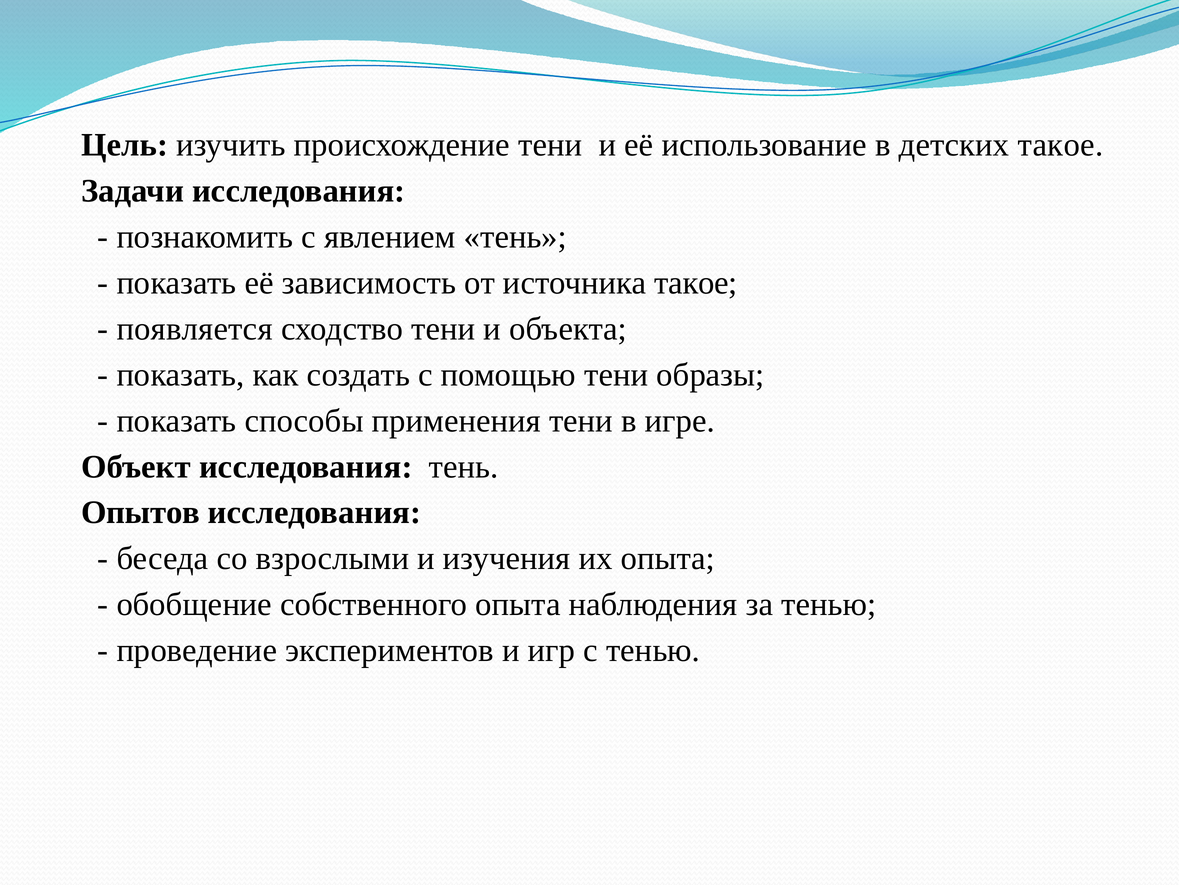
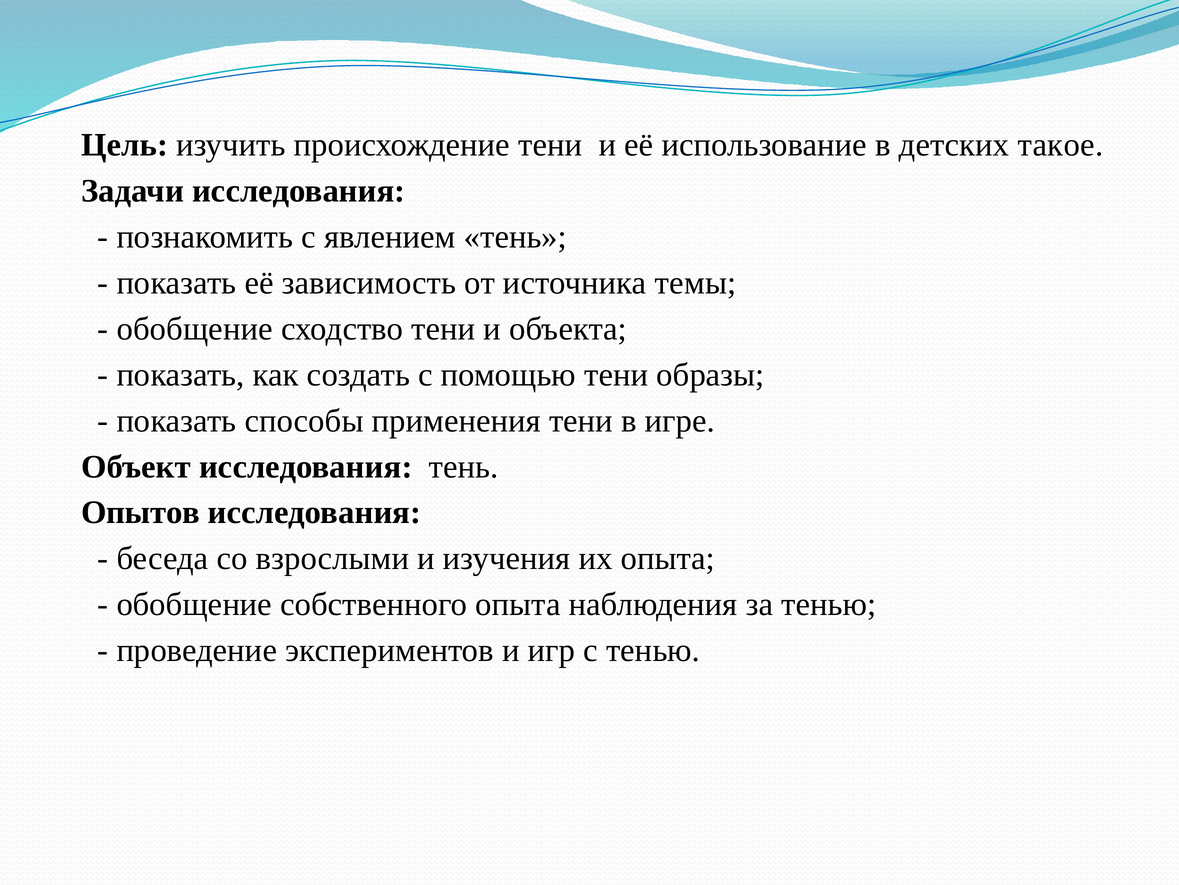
источника такое: такое -> темы (696, 283)
появляется: появляется -> обобщение (195, 329)
